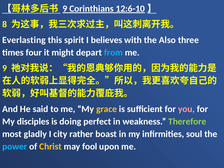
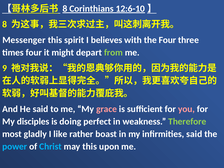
9: 9 -> 8 (65, 9)
Everlasting: Everlasting -> Messenger (24, 40)
the Also: Also -> Four (167, 40)
from colour: light blue -> light green (113, 53)
grace colour: yellow -> pink (107, 109)
city: city -> like (60, 134)
infirmities soul: soul -> said (194, 134)
Christ colour: yellow -> light blue (50, 147)
may fool: fool -> this (90, 147)
